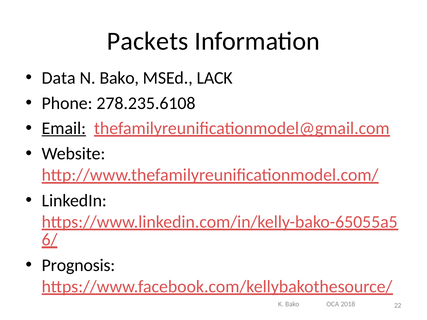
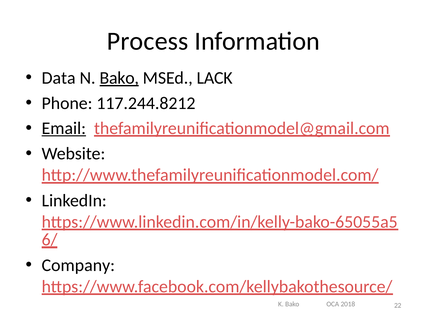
Packets: Packets -> Process (148, 41)
Bako underline: none -> present (119, 78)
278.235.6108: 278.235.6108 -> 117.244.8212 (146, 103)
Prognosis: Prognosis -> Company (78, 265)
